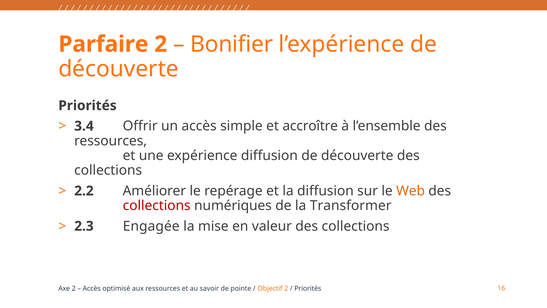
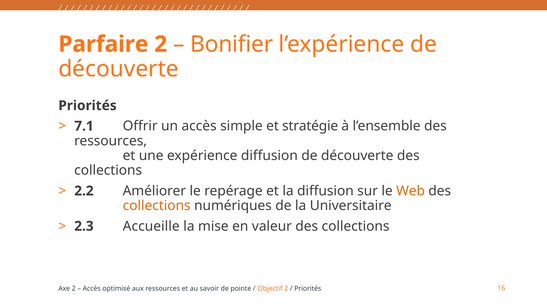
3.4: 3.4 -> 7.1 (84, 126)
accroître: accroître -> stratégie (310, 126)
collections colour: red -> orange (157, 205)
Transformer: Transformer -> Universitaire (351, 205)
Engagée: Engagée -> Accueille (151, 226)
